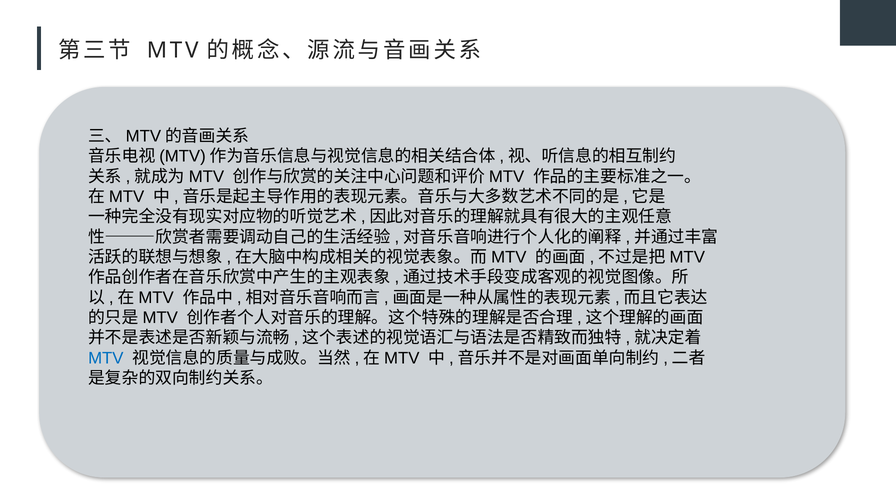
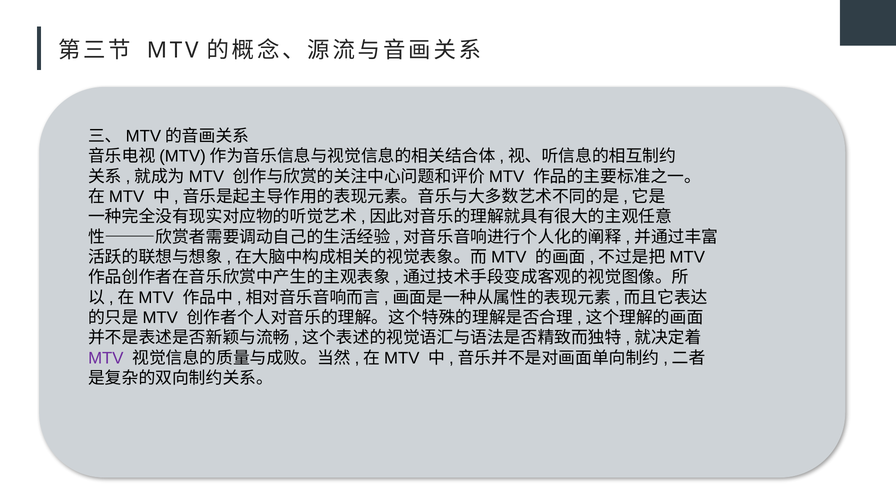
MTV colour: blue -> purple (106, 358)
